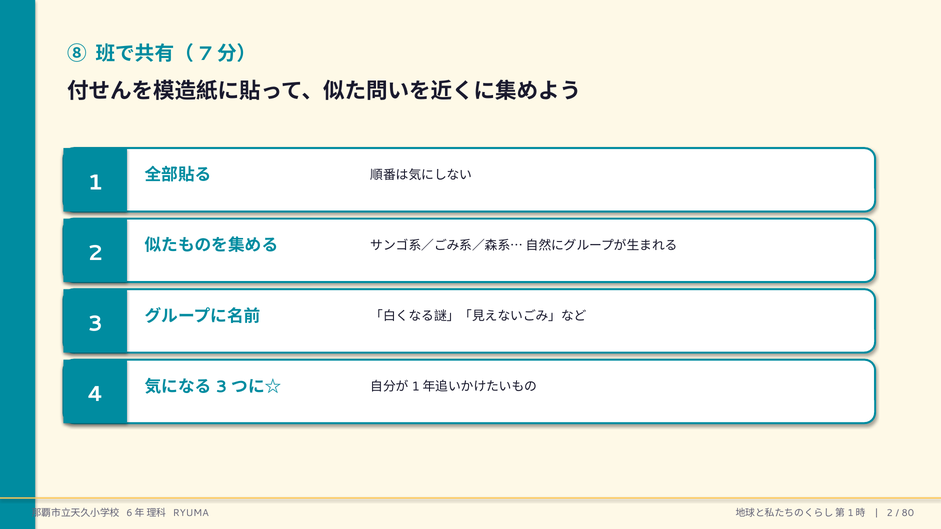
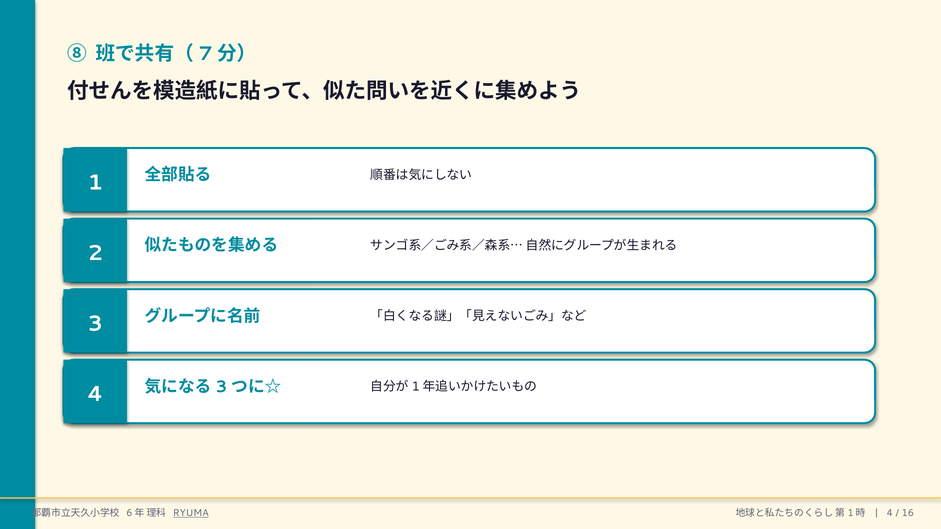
RYUMA underline: none -> present (191, 514)
2: 2 -> 4 (890, 514)
80: 80 -> 16 (908, 514)
